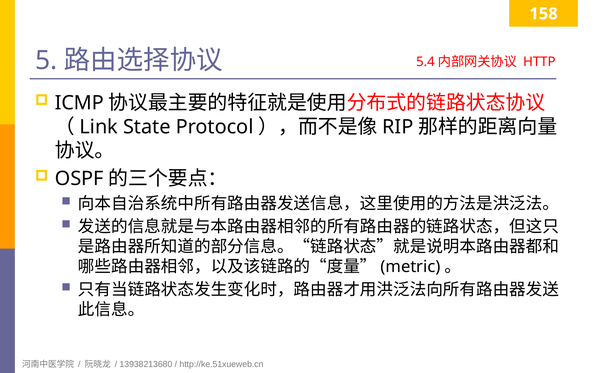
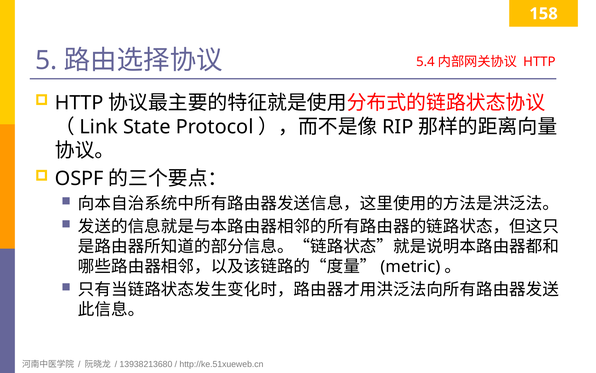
ICMP: ICMP -> HTTP (79, 103)
